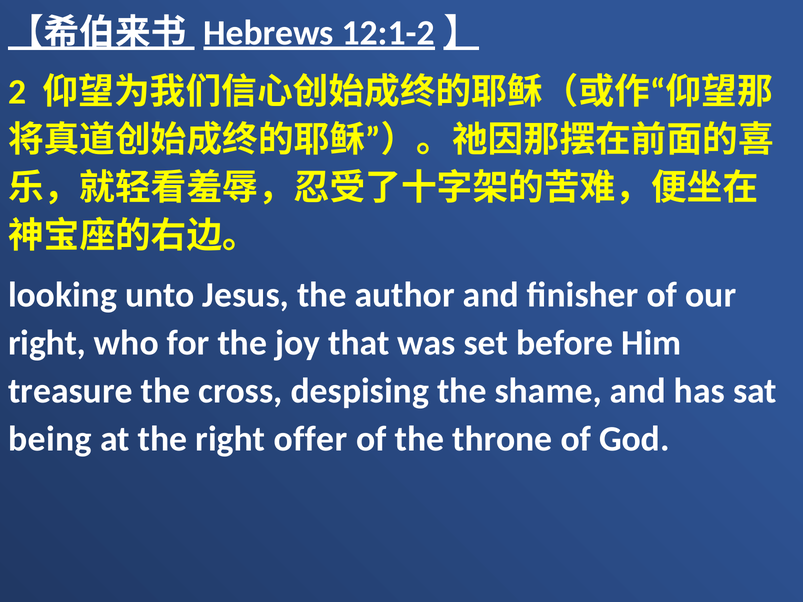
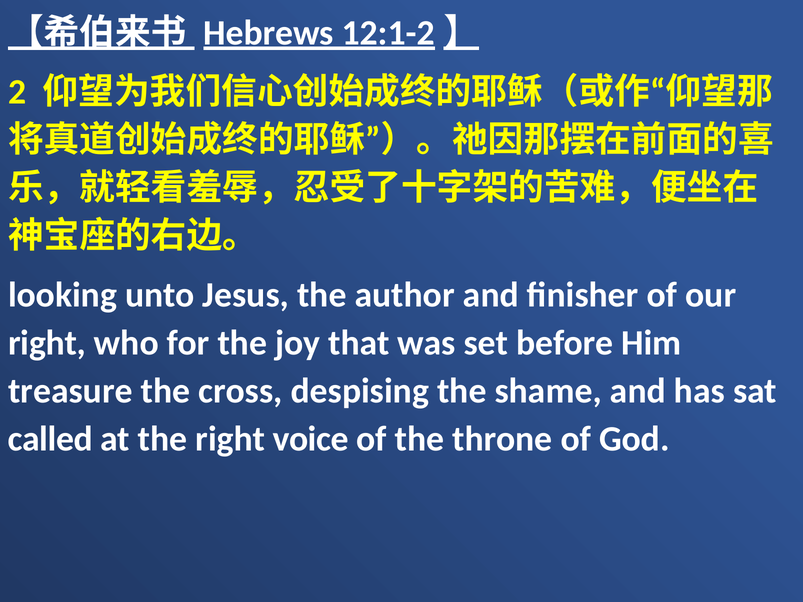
being: being -> called (50, 439)
offer: offer -> voice (311, 439)
